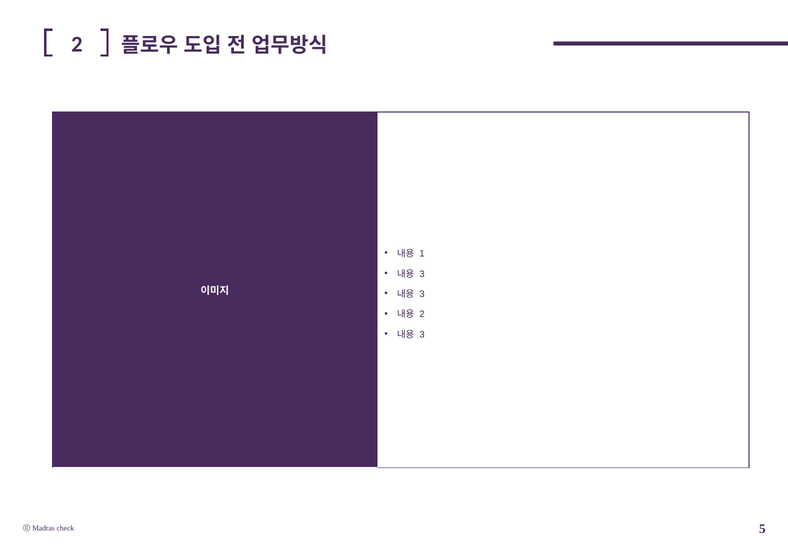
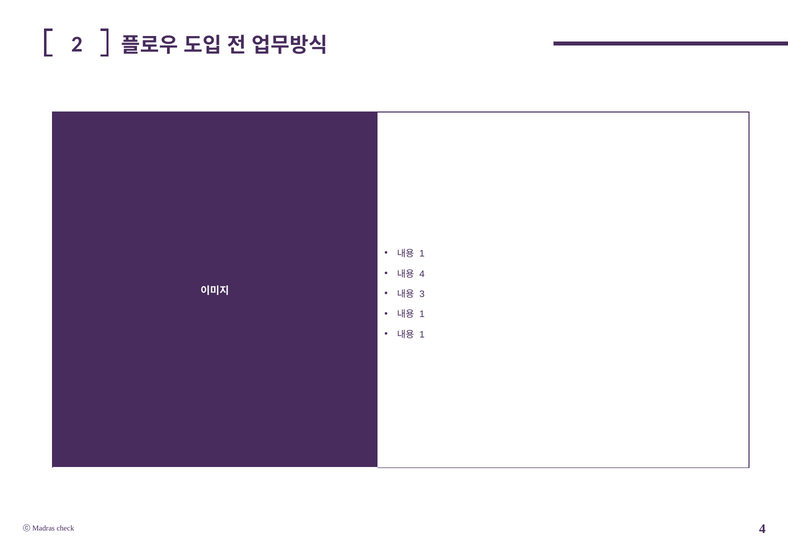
3: 3 -> 4 (422, 274)
2: 2 -> 1 (422, 314)
3: 3 -> 1 (422, 335)
check 5: 5 -> 4 (762, 529)
